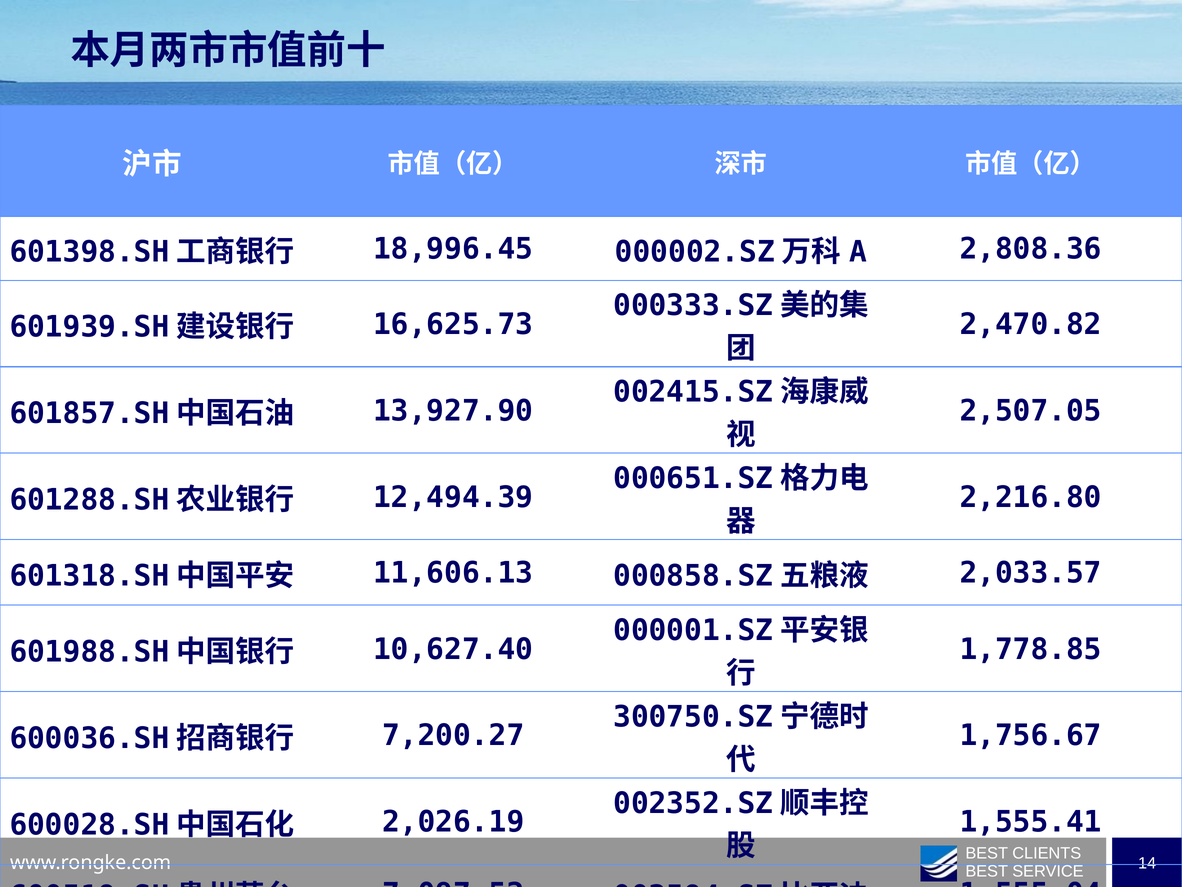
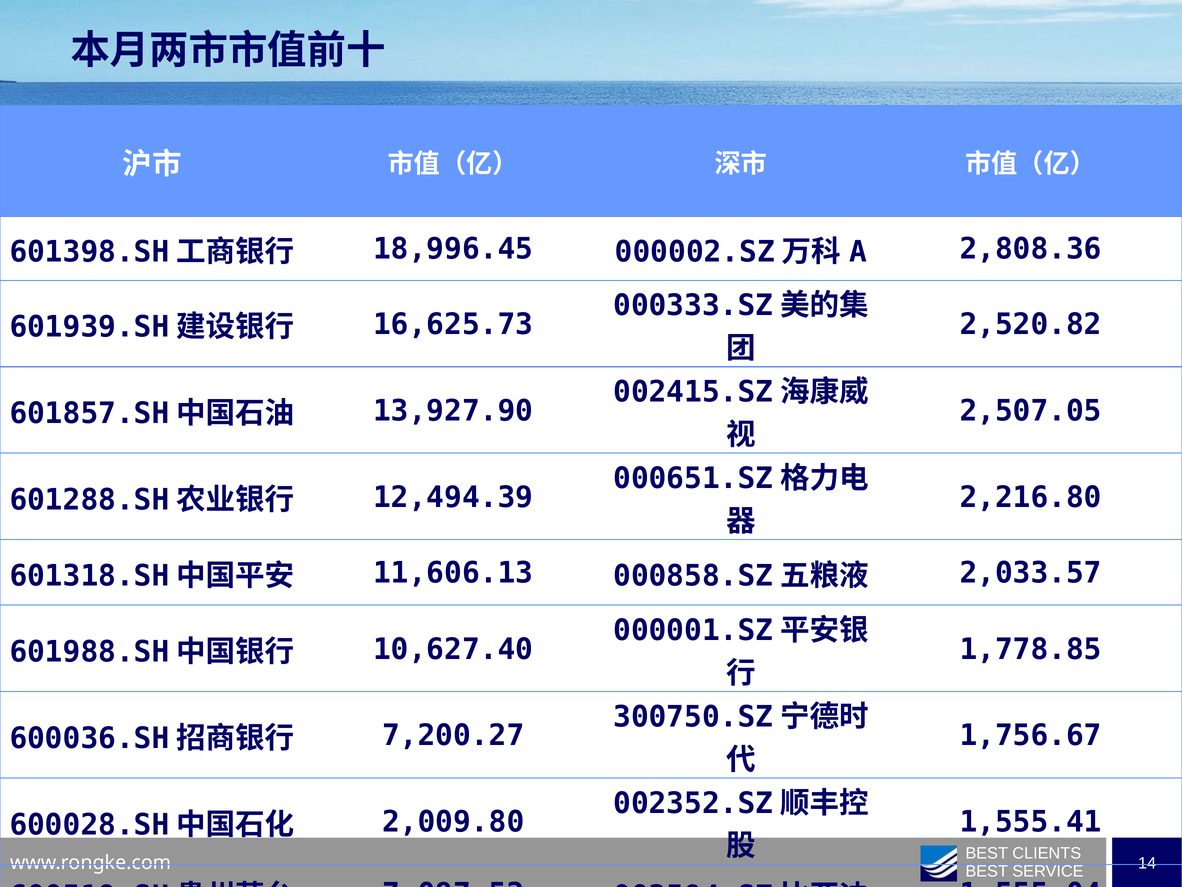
2,470.82: 2,470.82 -> 2,520.82 (1031, 324)
2,026.19: 2,026.19 -> 2,009.80 (453, 822)
